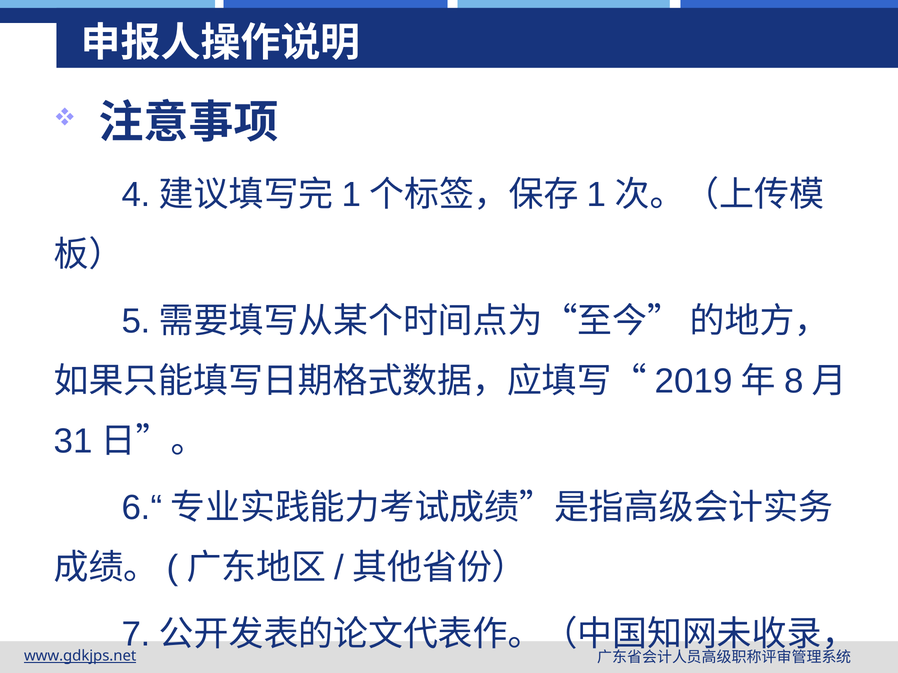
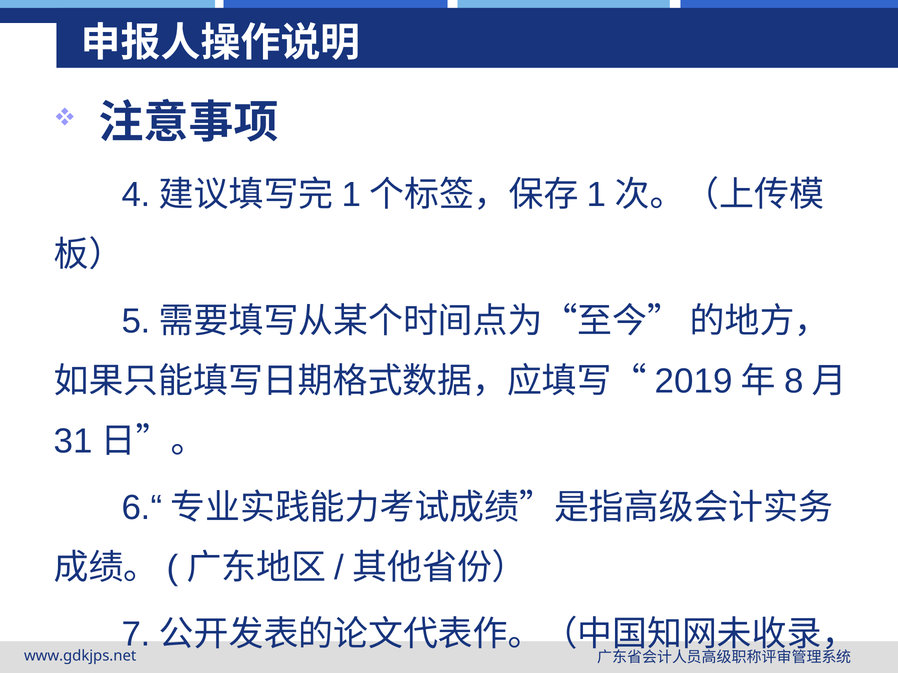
www.gdkjps.net underline: present -> none (80, 656)
